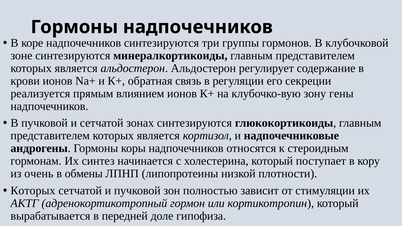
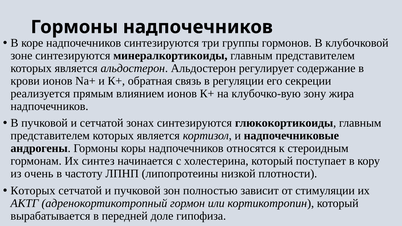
гены: гены -> жира (341, 94)
обмены: обмены -> частоту (84, 174)
